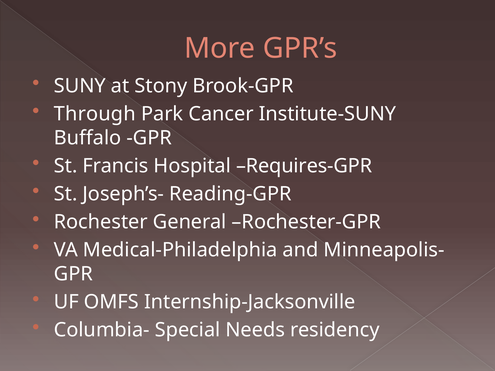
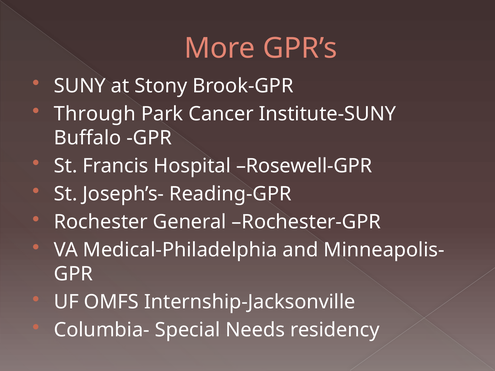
Requires-GPR: Requires-GPR -> Rosewell-GPR (304, 166)
